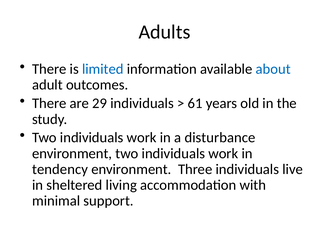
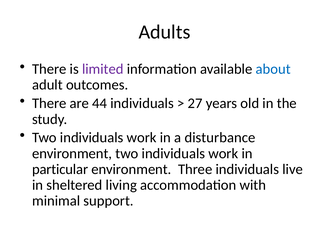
limited colour: blue -> purple (103, 69)
29: 29 -> 44 (100, 103)
61: 61 -> 27 (195, 103)
tendency: tendency -> particular (60, 169)
